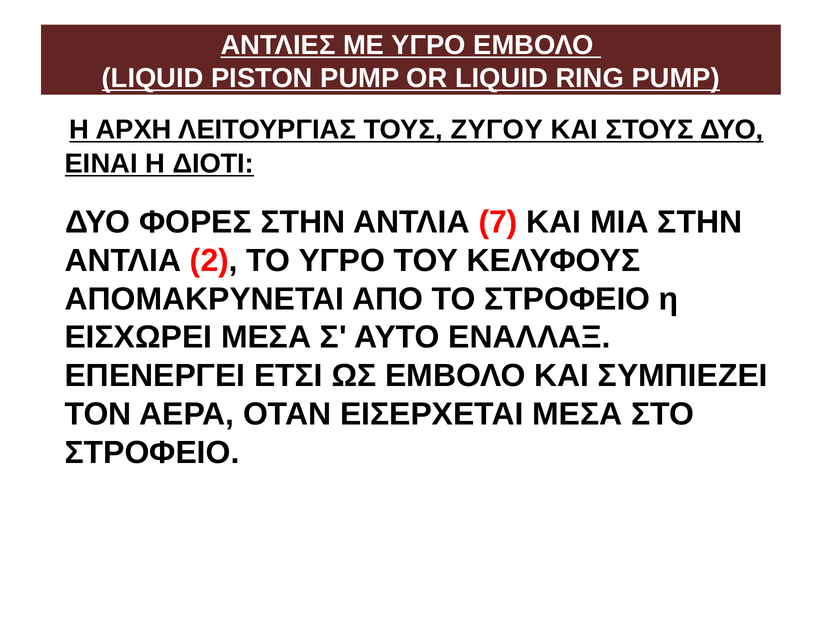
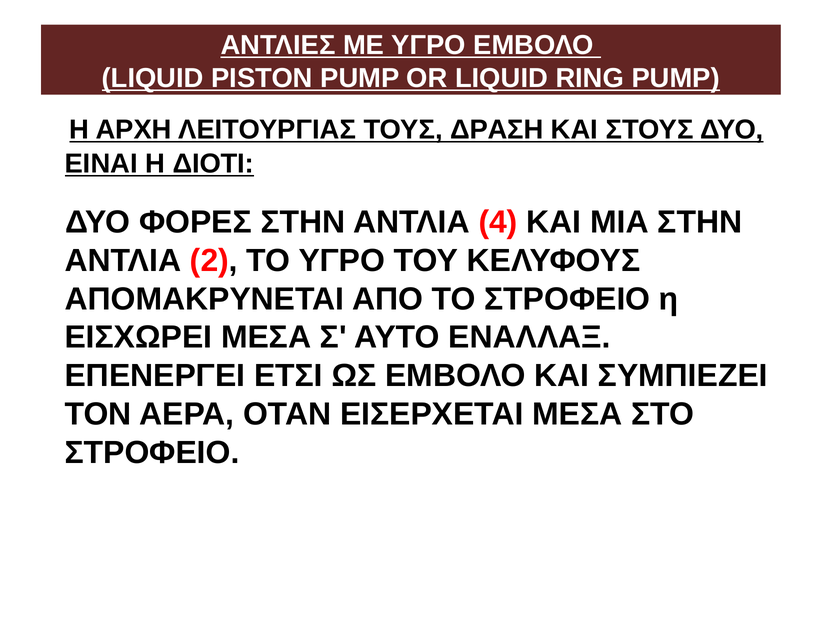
ΖΥΓΟΥ: ΖΥΓΟΥ -> ΔΡΑΣΗ (497, 130)
7: 7 -> 4 (498, 222)
